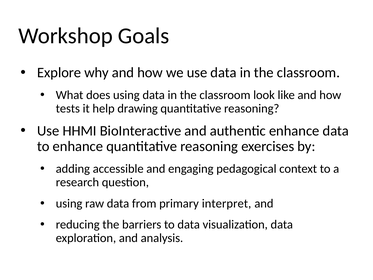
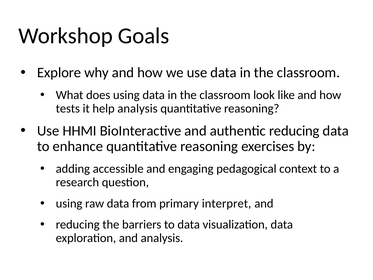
help drawing: drawing -> analysis (137, 108)
authentic enhance: enhance -> reducing (294, 131)
